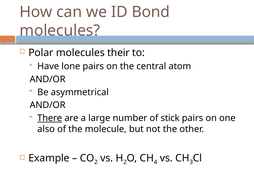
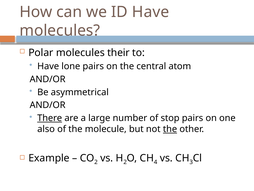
ID Bond: Bond -> Have (151, 12)
stick: stick -> stop (170, 118)
the underline: none -> present (170, 129)
